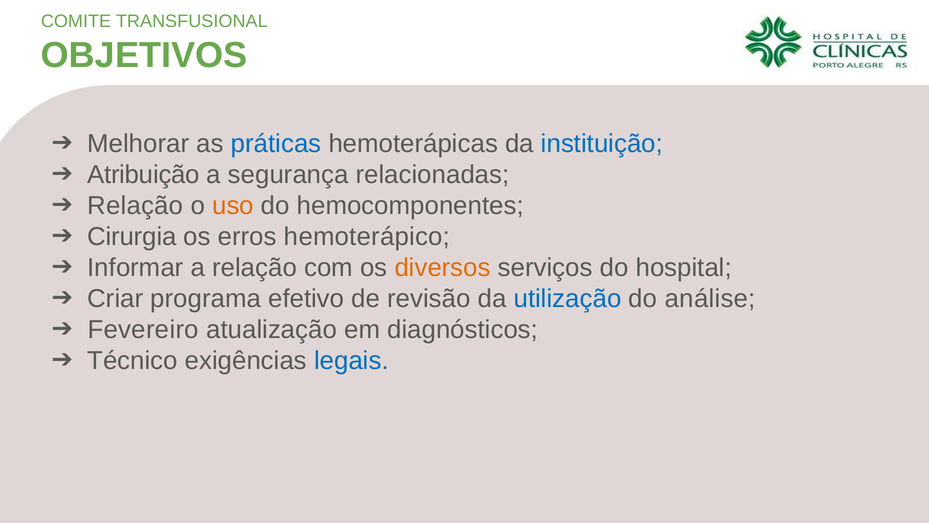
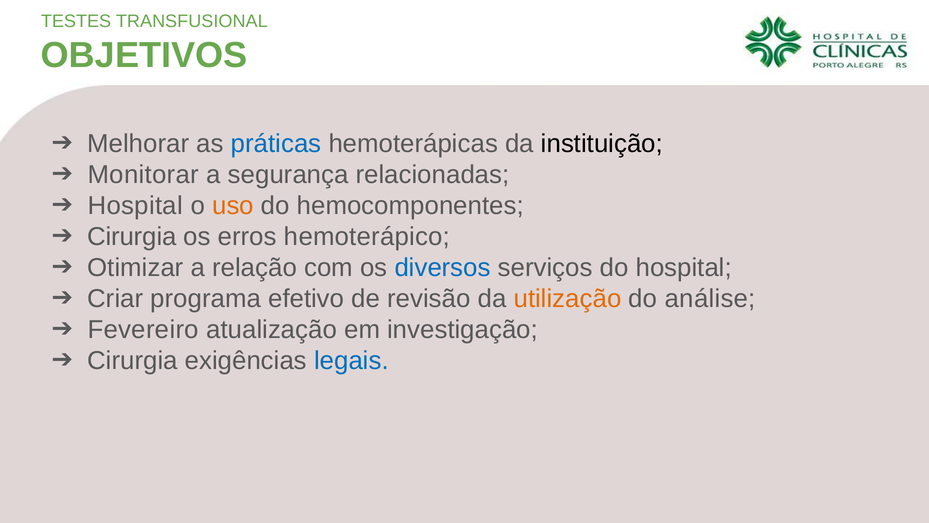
COMITE: COMITE -> TESTES (76, 21)
instituição colour: blue -> black (602, 144)
Atribuição: Atribuição -> Monitorar (143, 175)
Relação: Relação -> Hospital (135, 206)
Informar: Informar -> Otimizar (135, 268)
diversos colour: orange -> blue (443, 268)
utilização colour: blue -> orange (567, 299)
diagnósticos: diagnósticos -> investigação (463, 330)
Técnico: Técnico -> Cirurgia (133, 361)
